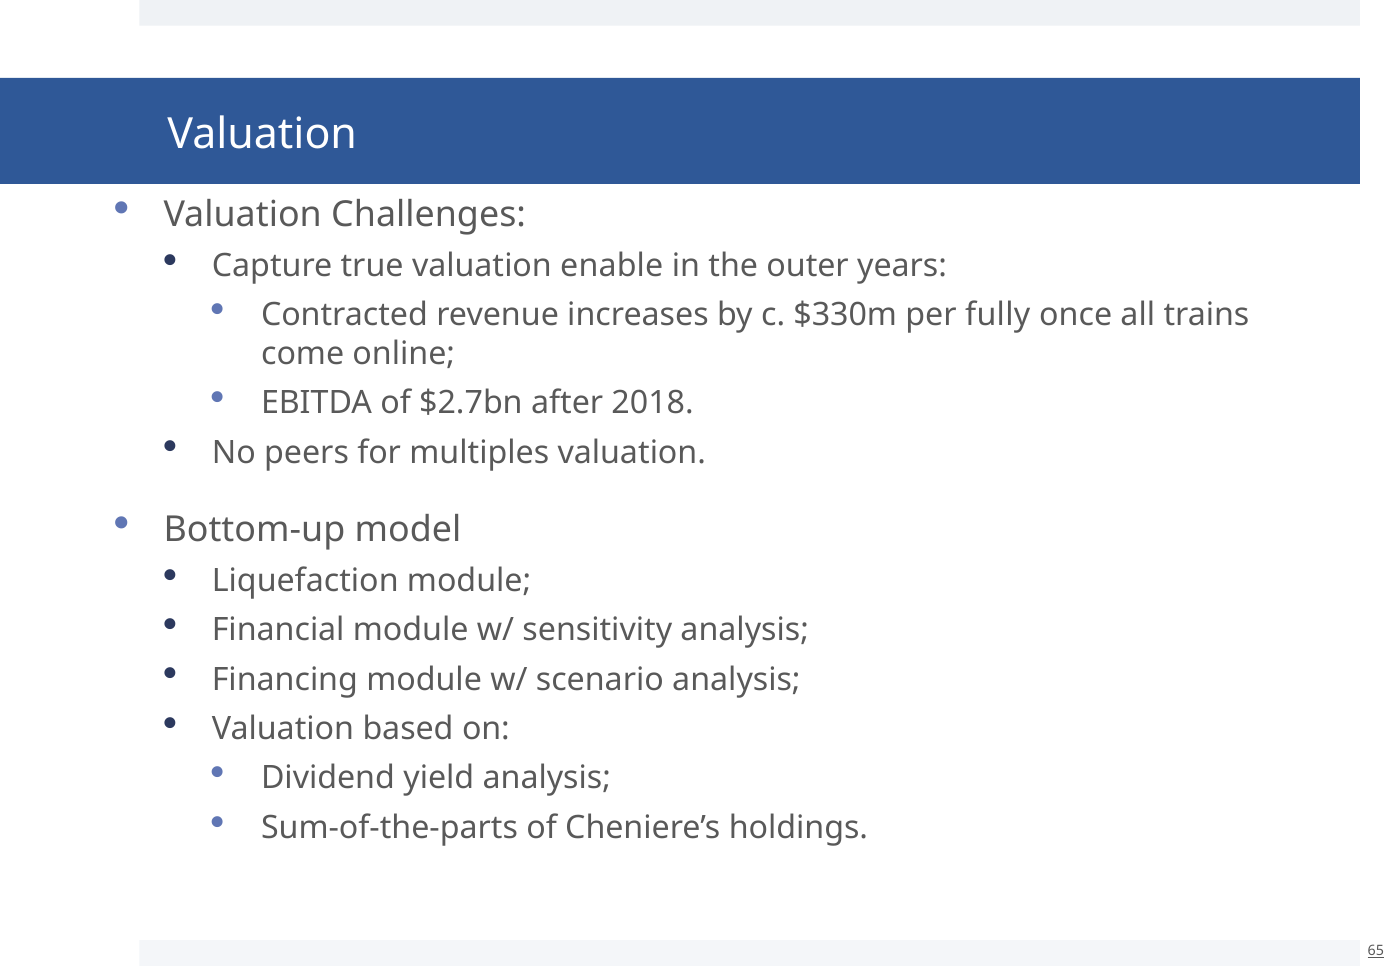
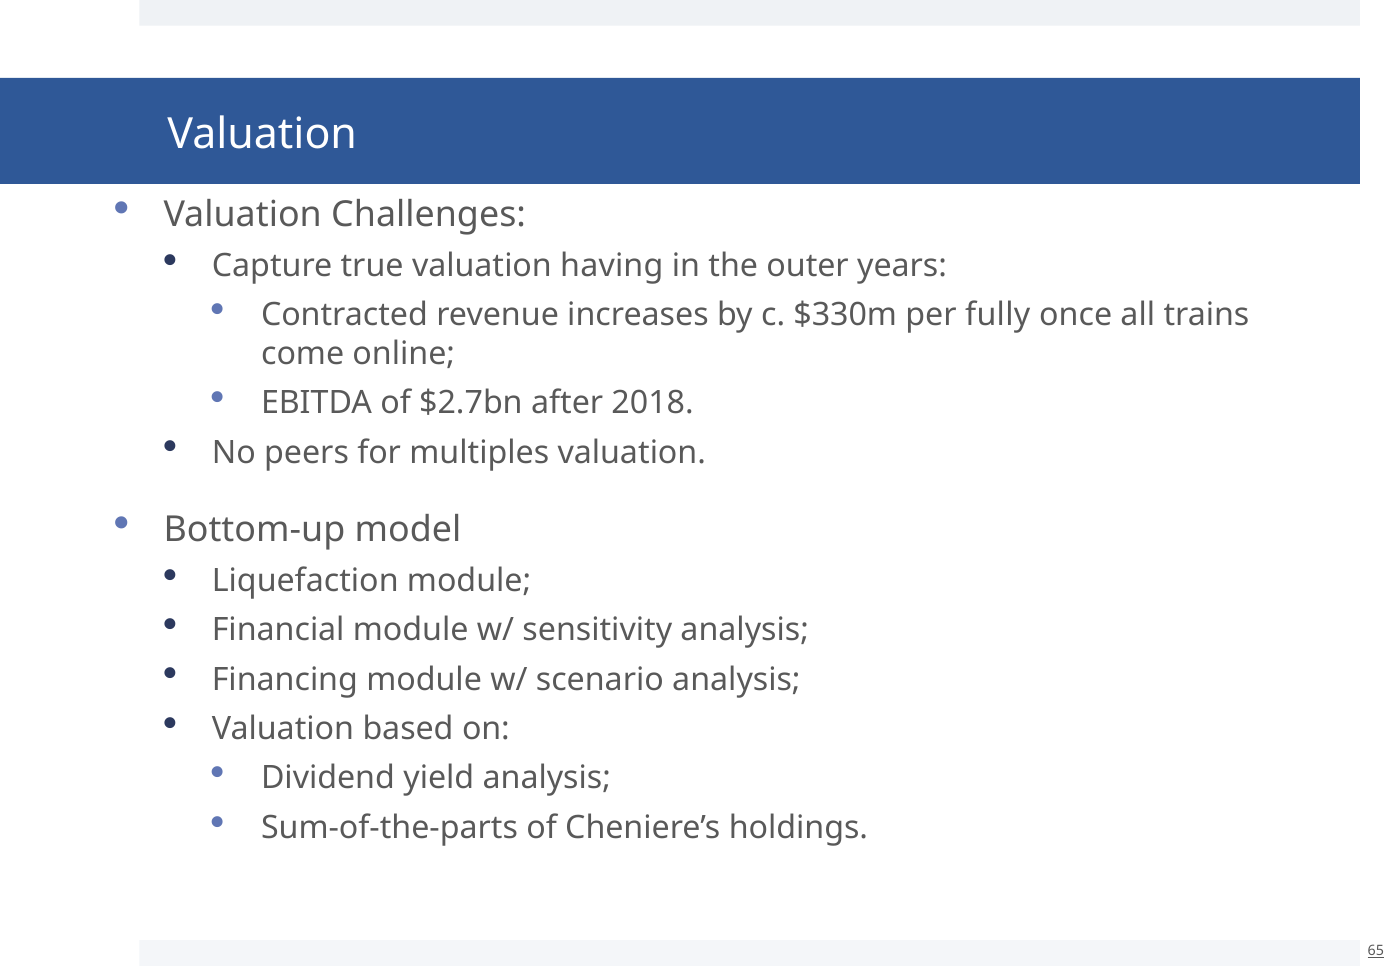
enable: enable -> having (612, 266)
